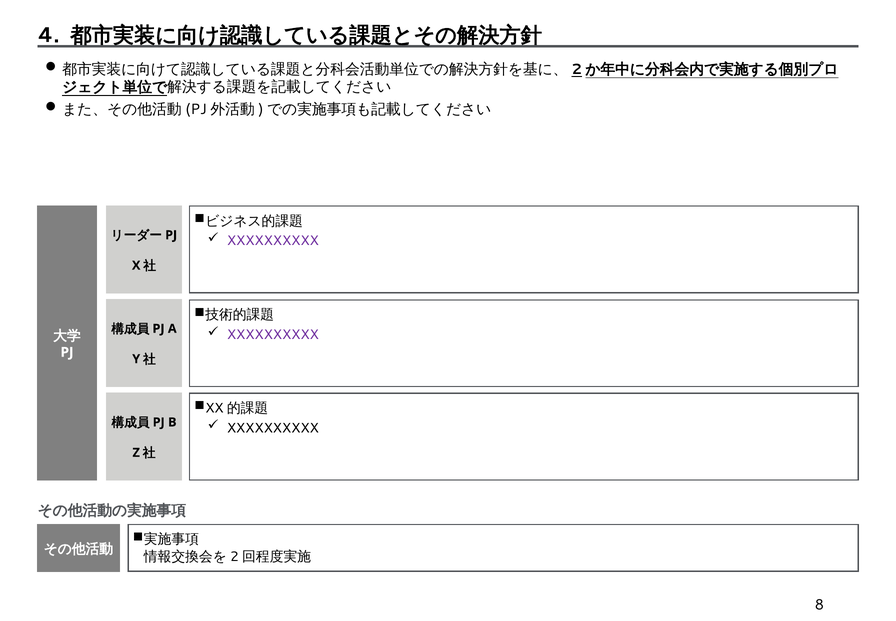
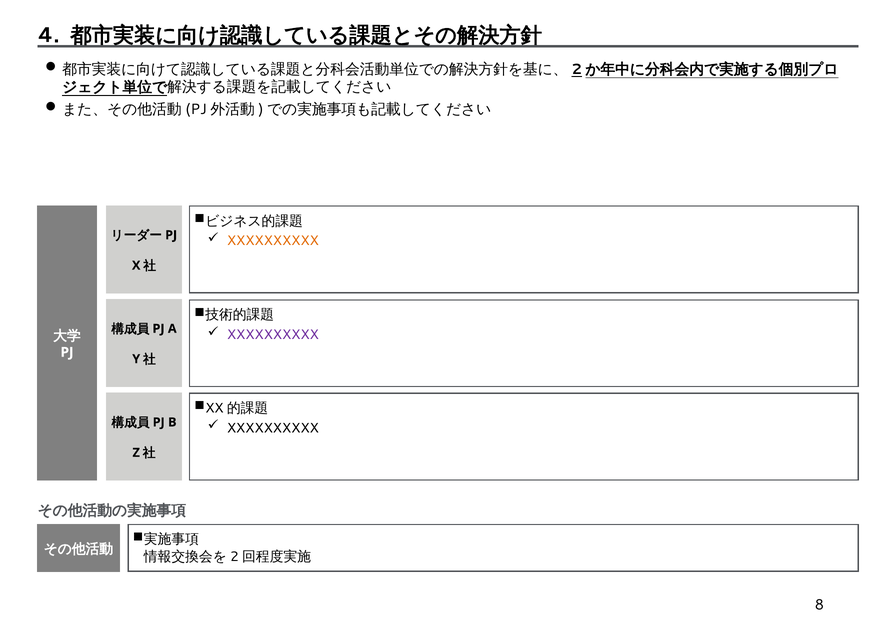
XXXXXXXXXX colour: purple -> orange (273, 241)
